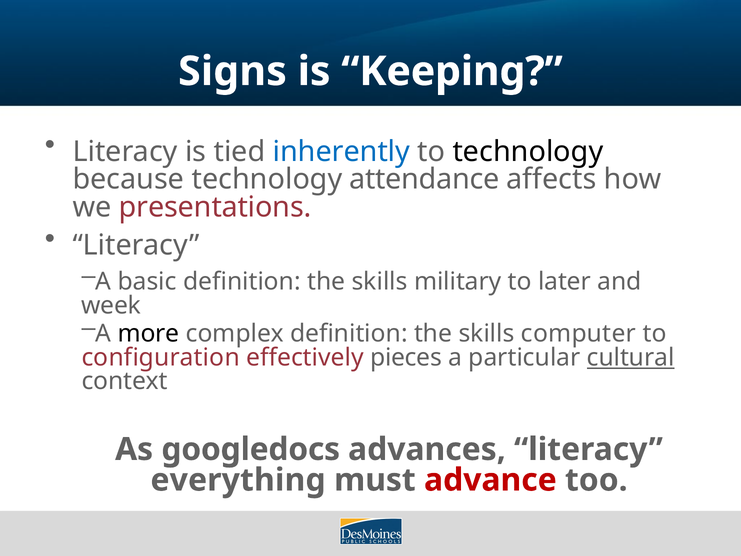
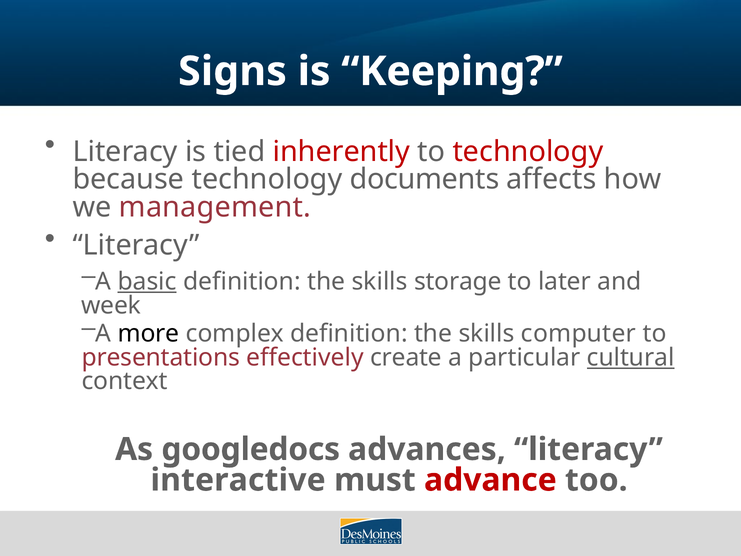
inherently colour: blue -> red (341, 152)
technology colour: black -> red (528, 152)
attendance: attendance -> documents (424, 179)
presentations: presentations -> management (215, 207)
basic underline: none -> present (147, 282)
military: military -> storage (458, 282)
configuration: configuration -> presentations (161, 357)
pieces: pieces -> create (406, 357)
everything: everything -> interactive (238, 480)
